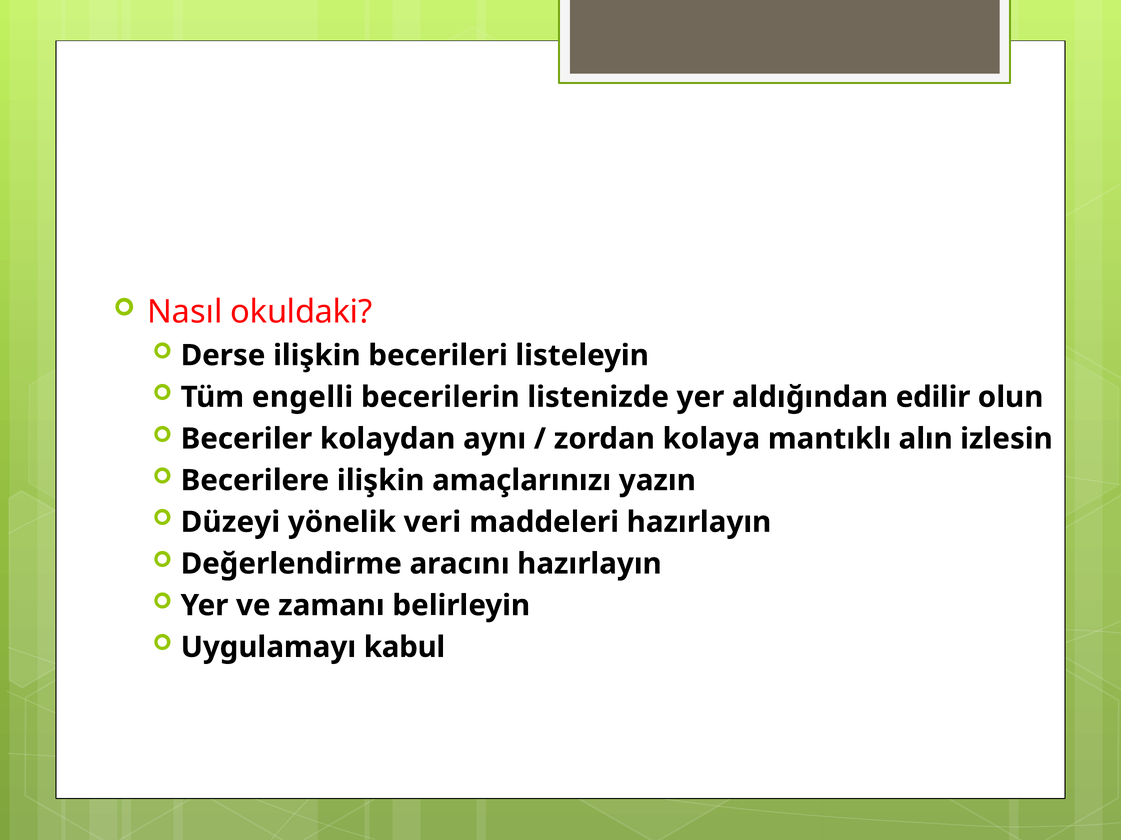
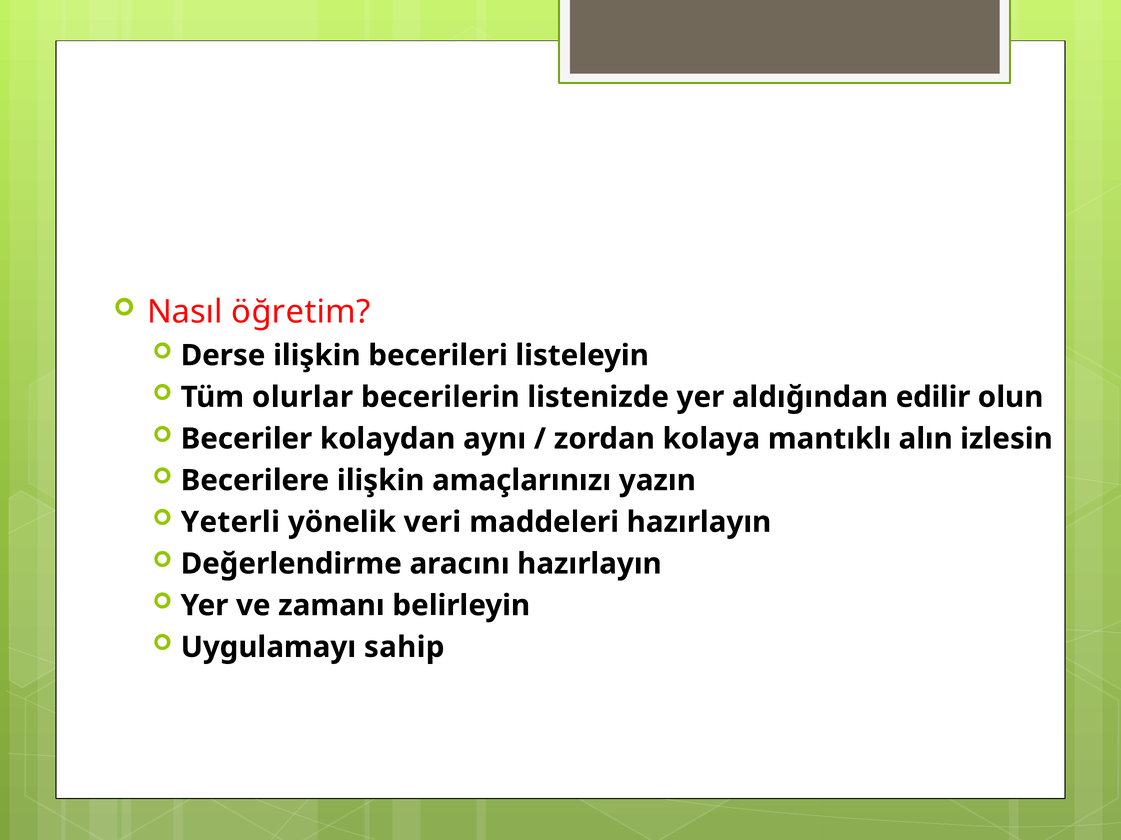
okuldaki: okuldaki -> öğretim (301, 312)
engelli: engelli -> olurlar (302, 397)
Düzeyi: Düzeyi -> Yeterli (230, 523)
kabul: kabul -> sahip (404, 648)
